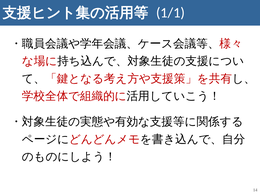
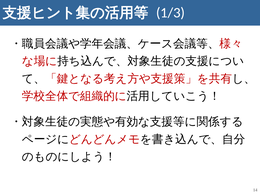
1/1: 1/1 -> 1/3 (170, 13)
